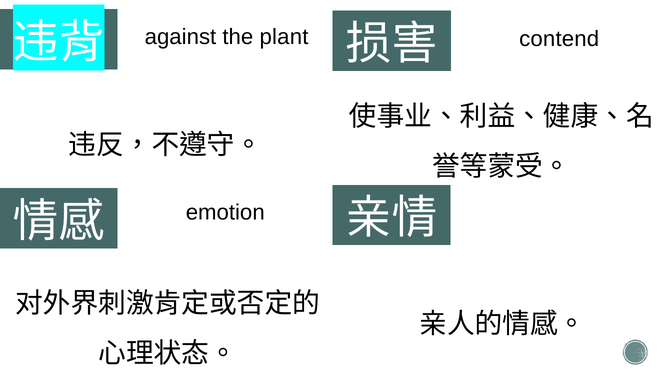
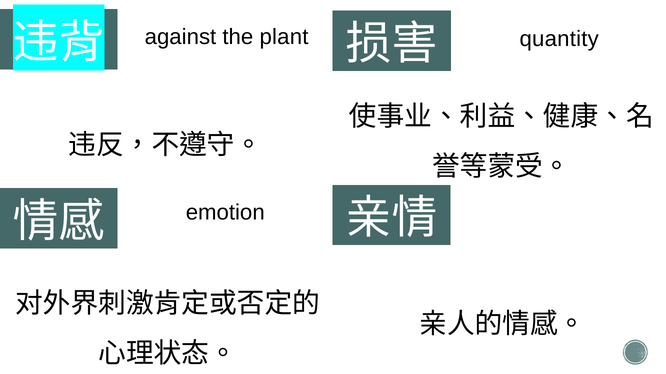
contend: contend -> quantity (559, 39)
